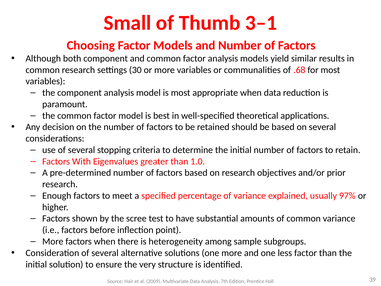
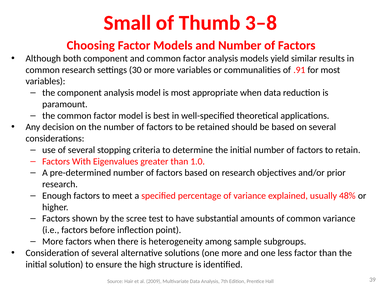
3–1: 3–1 -> 3–8 (261, 23)
.68: .68 -> .91 (299, 70)
97%: 97% -> 48% (347, 196)
very: very -> high (147, 264)
